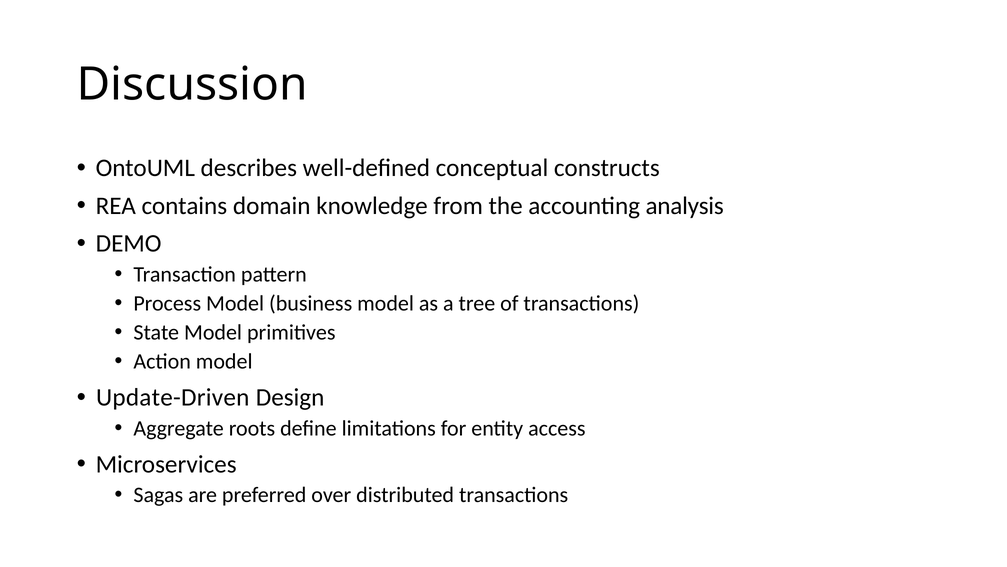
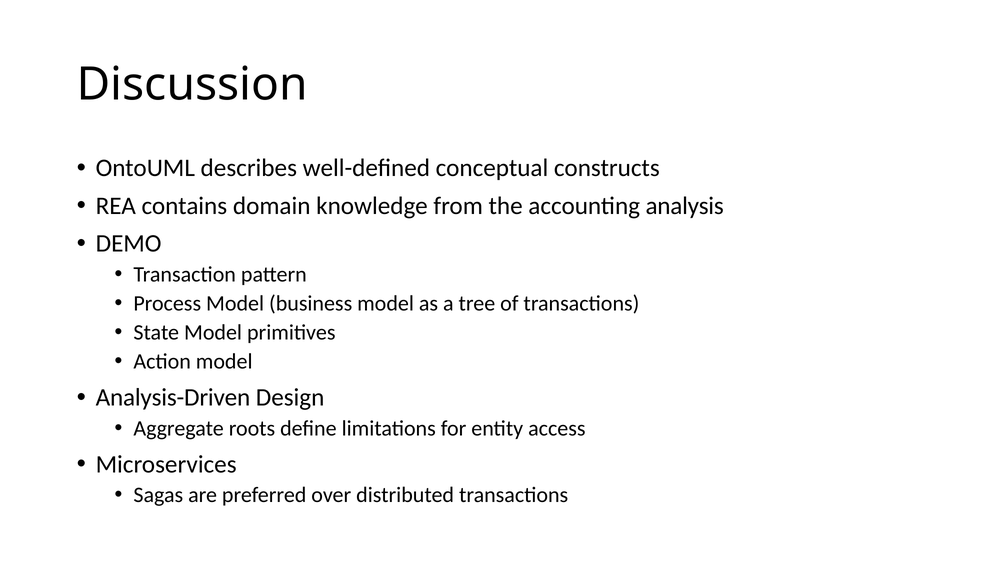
Update-Driven: Update-Driven -> Analysis-Driven (173, 397)
